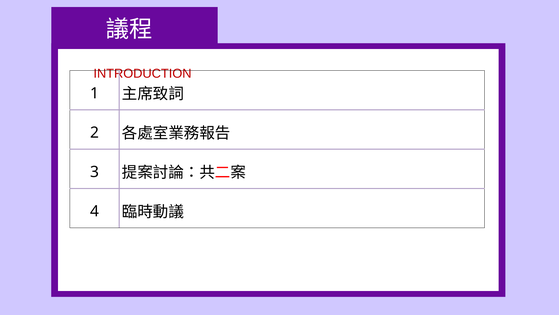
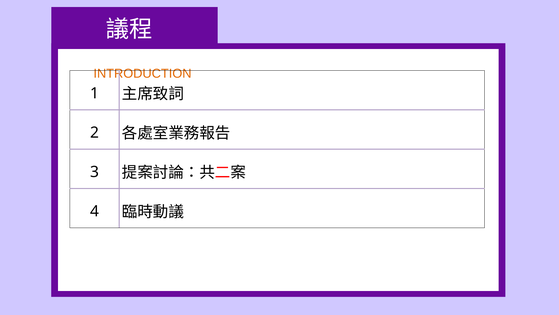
INTRODUCTION colour: red -> orange (142, 74)
